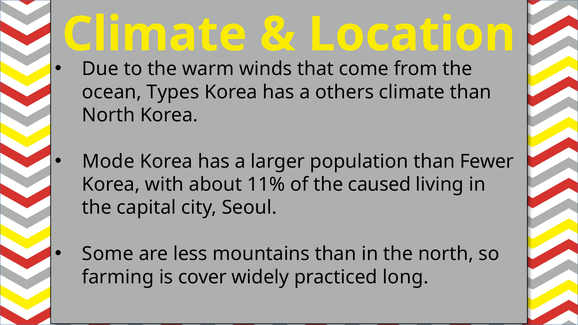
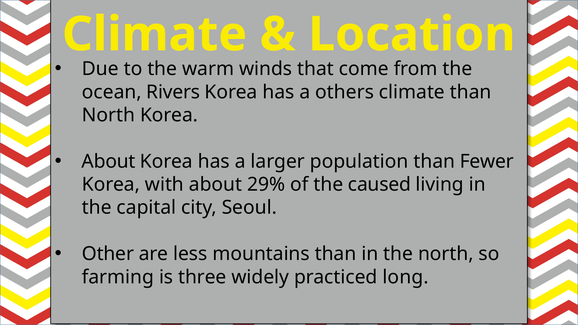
Types: Types -> Rivers (173, 92)
Mode: Mode -> About (109, 161)
11%: 11% -> 29% (266, 185)
Some: Some -> Other (108, 254)
cover: cover -> three (202, 277)
